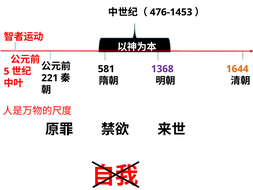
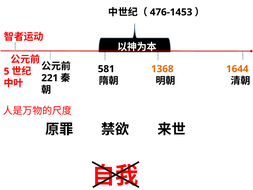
1368 colour: purple -> orange (162, 69)
